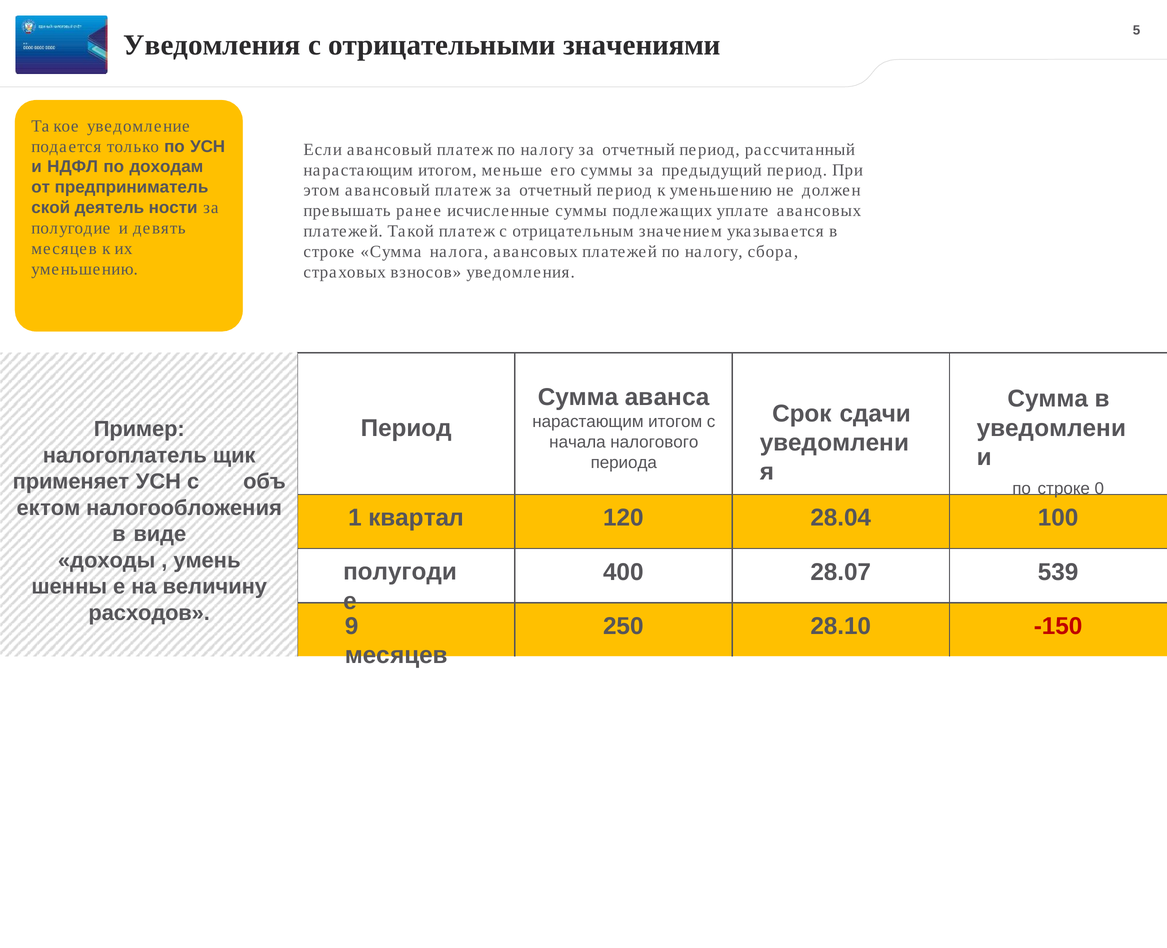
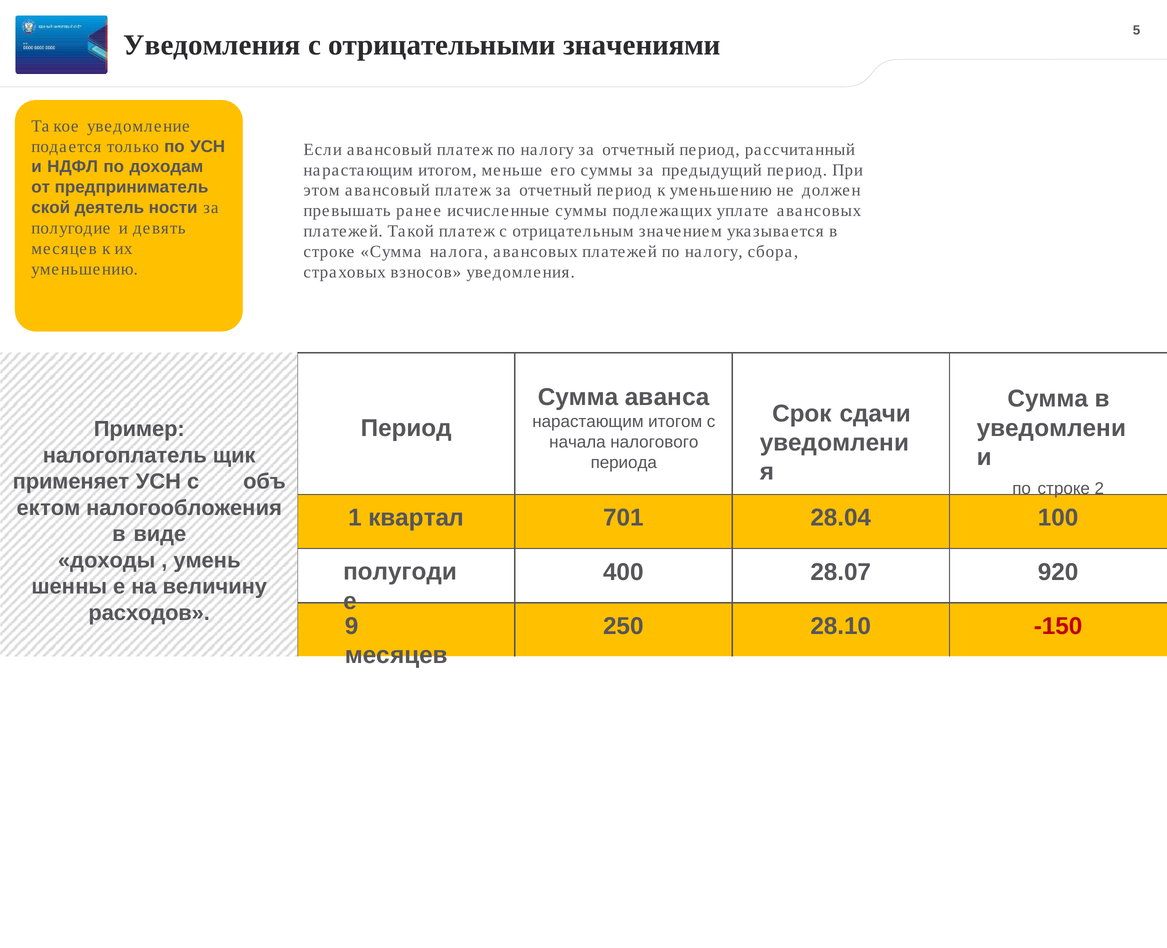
0: 0 -> 2 (1099, 489)
120: 120 -> 701 (623, 518)
539: 539 -> 920 (1058, 572)
